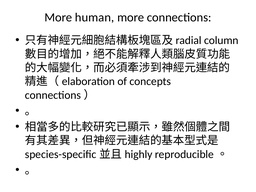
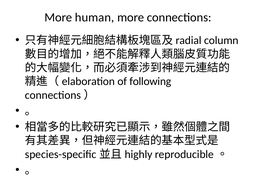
concepts: concepts -> following (150, 81)
